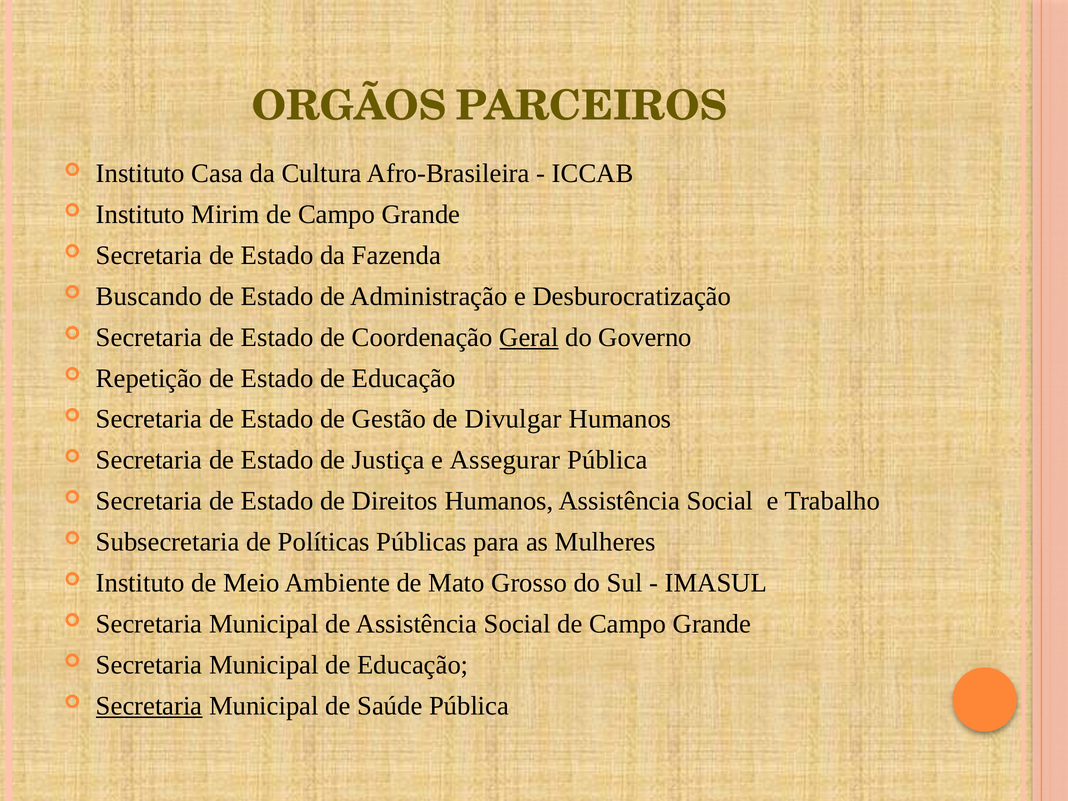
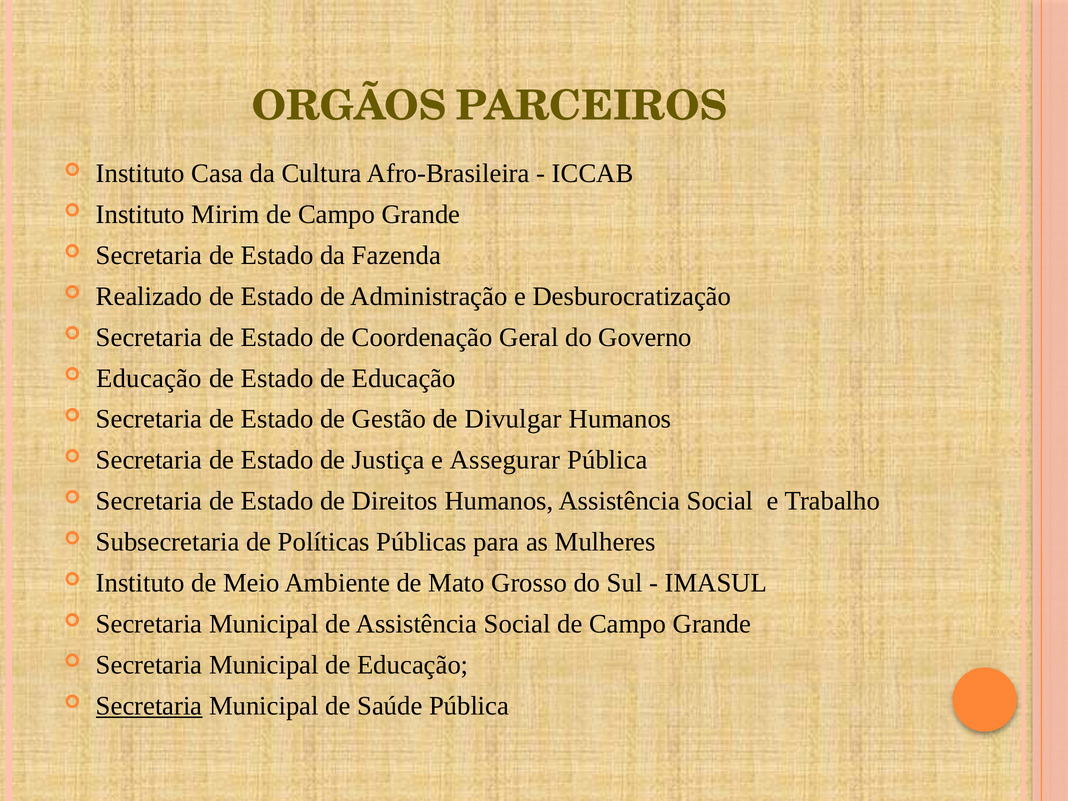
Buscando: Buscando -> Realizado (149, 296)
Geral underline: present -> none (529, 337)
Repetição: Repetição -> Educação (149, 378)
